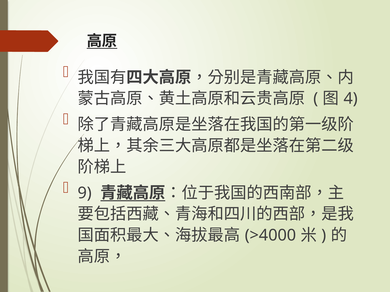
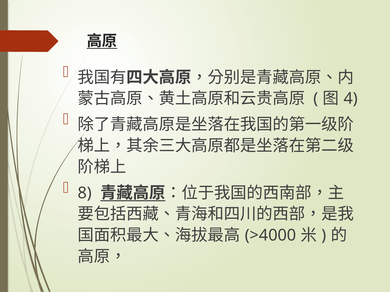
9: 9 -> 8 (85, 193)
